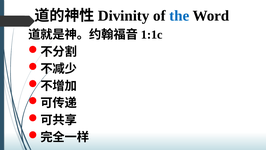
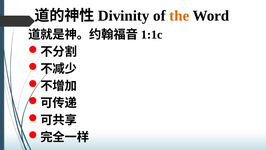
the colour: blue -> orange (179, 16)
